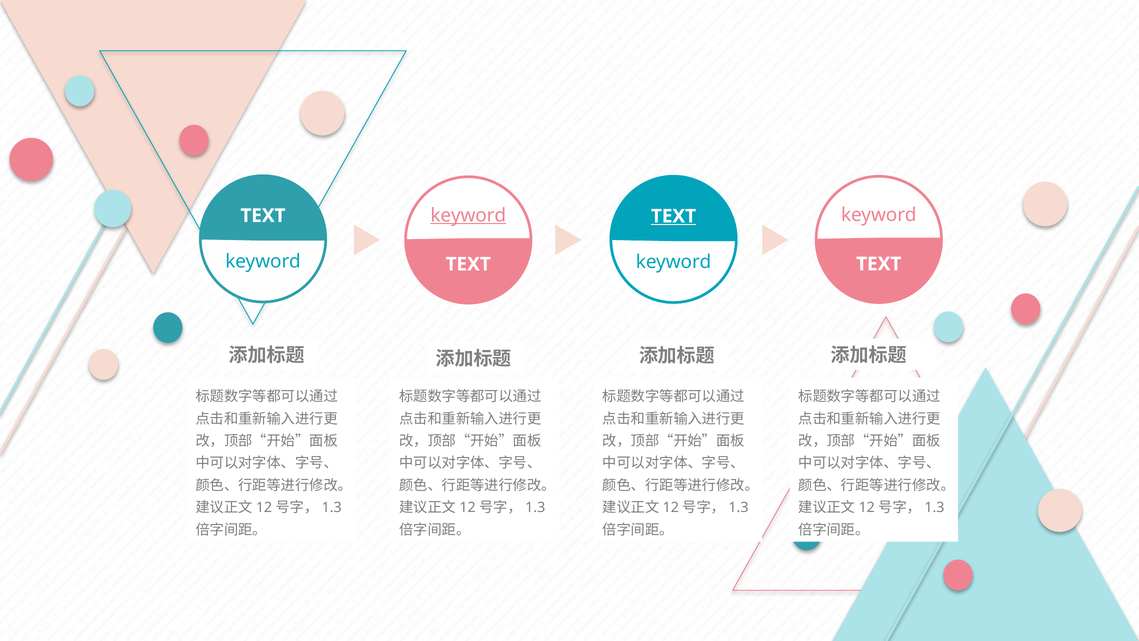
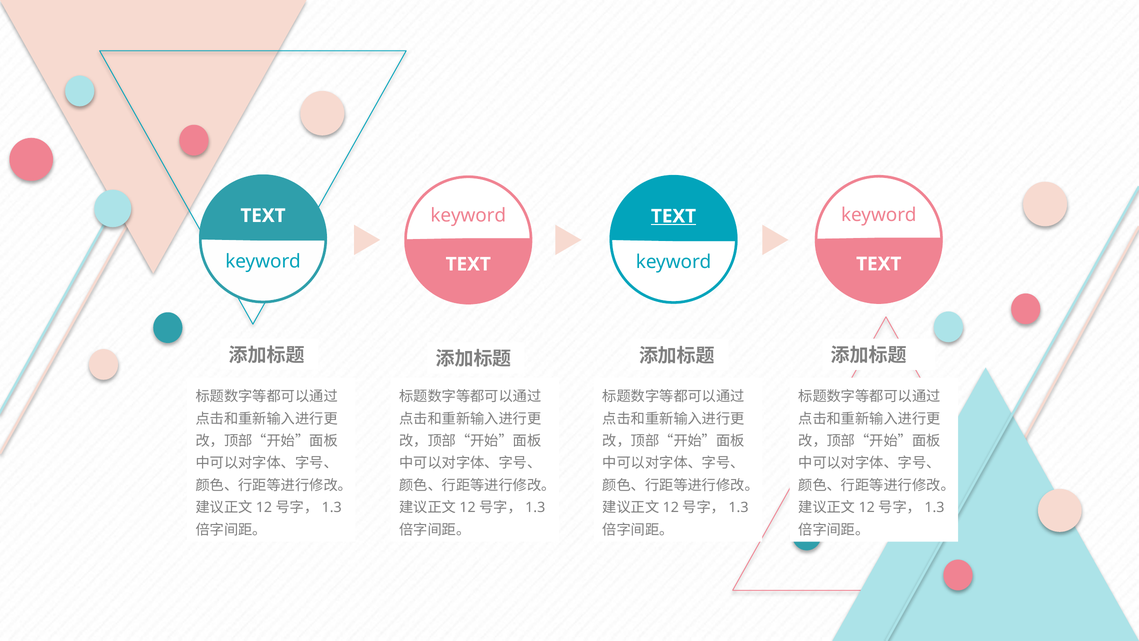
keyword underline: present -> none (468, 215)
